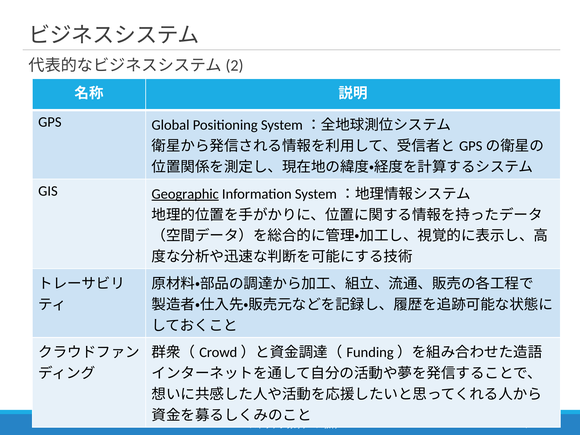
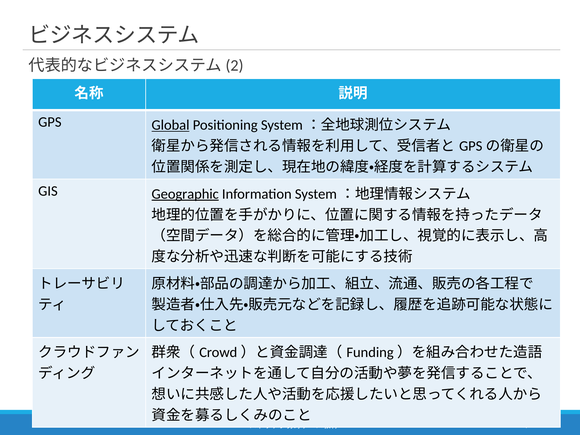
Global underline: none -> present (171, 125)
